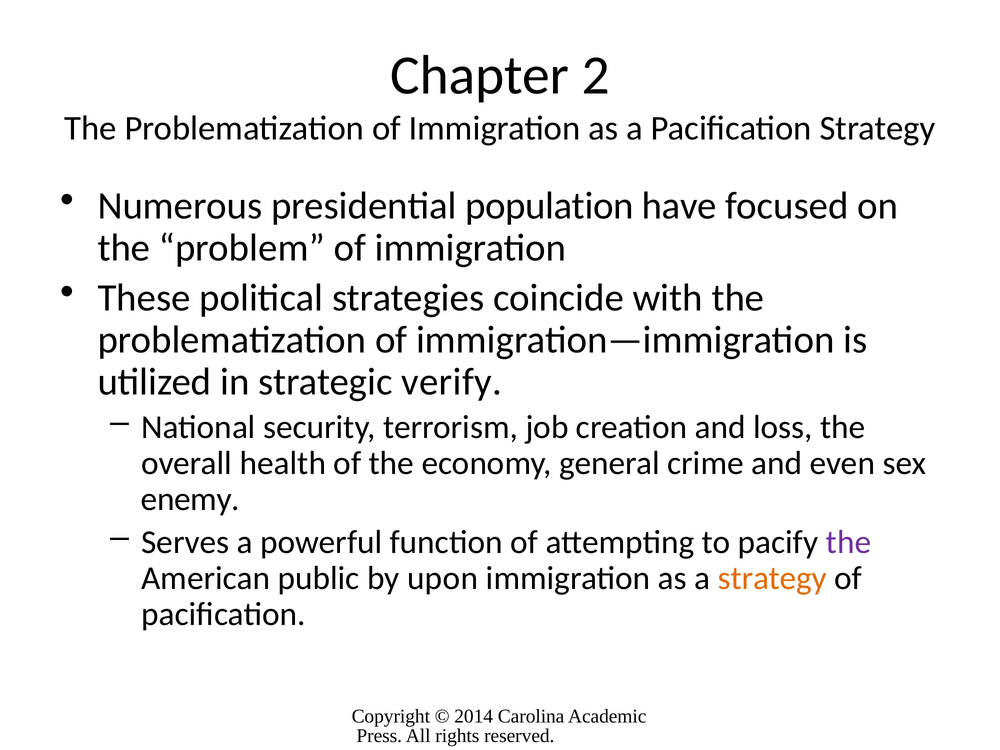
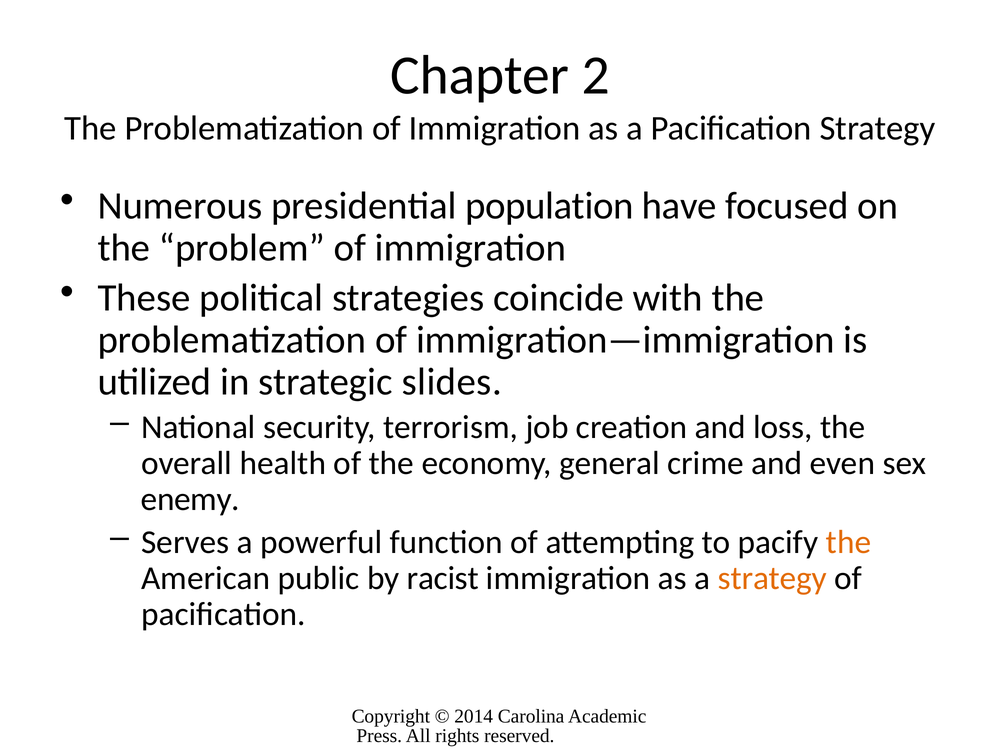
verify: verify -> slides (452, 382)
the colour: purple -> orange (848, 542)
upon: upon -> racist (443, 578)
